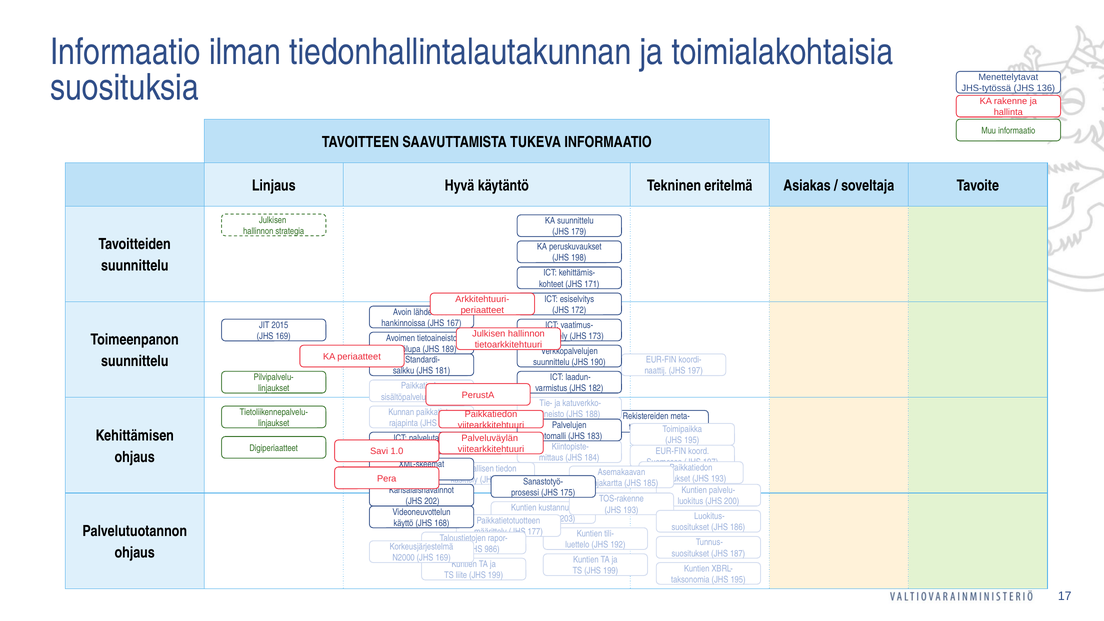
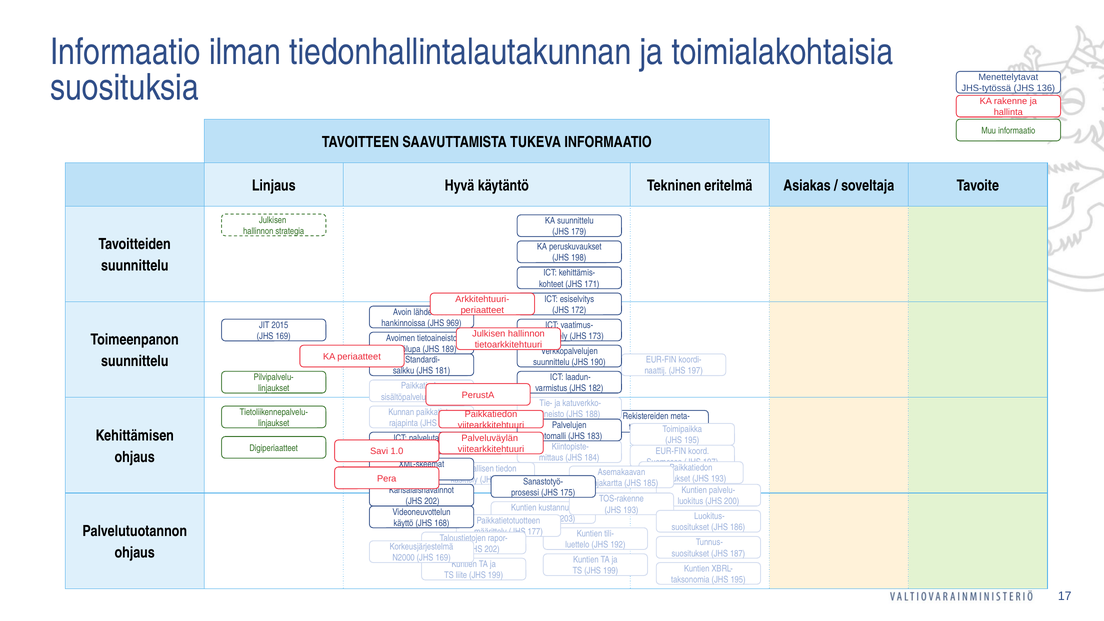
167: 167 -> 969 (454, 323)
986: 986 -> 202 (492, 549)
